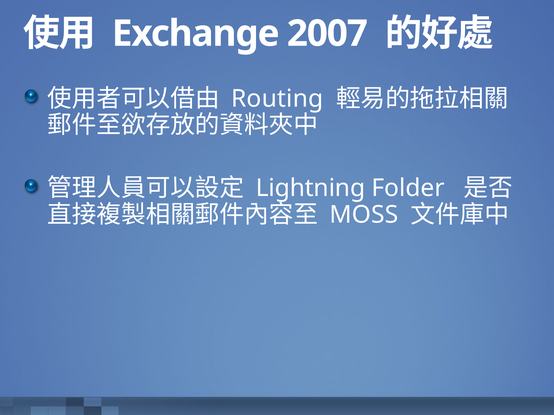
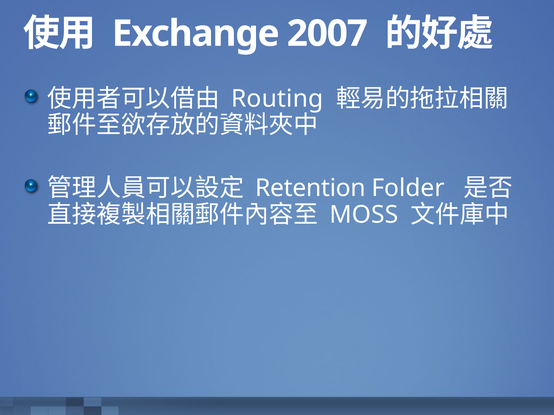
Lightning: Lightning -> Retention (310, 188)
